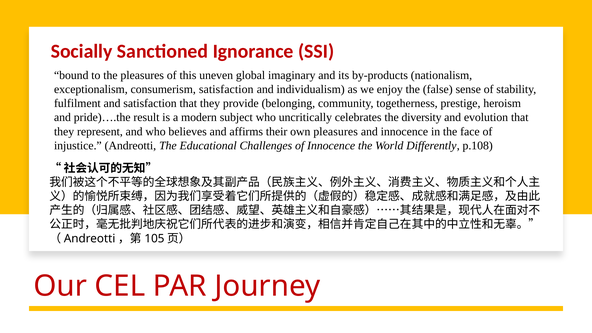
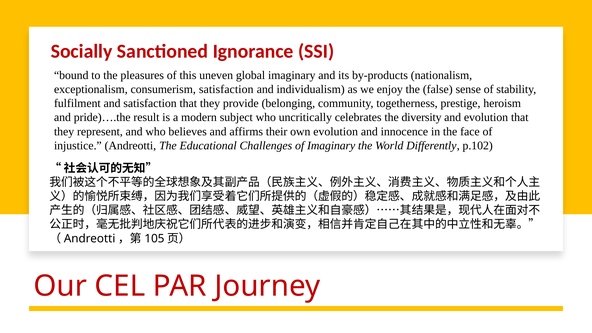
own pleasures: pleasures -> evolution (336, 131)
of Innocence: Innocence -> Imaginary (331, 146)
p.108: p.108 -> p.102 (478, 146)
